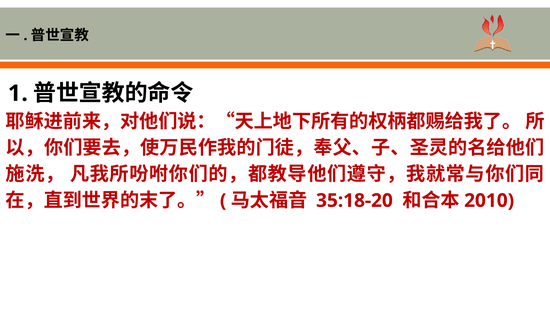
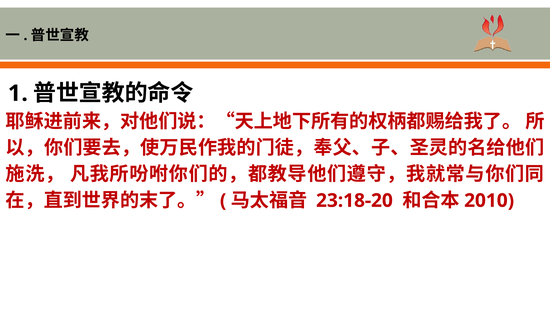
35:18-20: 35:18-20 -> 23:18-20 (354, 201)
